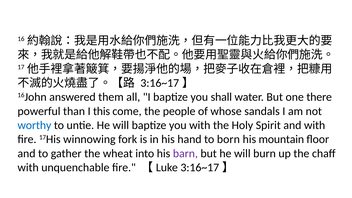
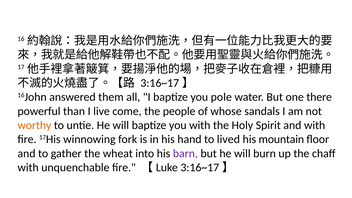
shall: shall -> pole (221, 97)
this: this -> live (102, 111)
worthy colour: blue -> orange (34, 125)
born: born -> lived (228, 139)
